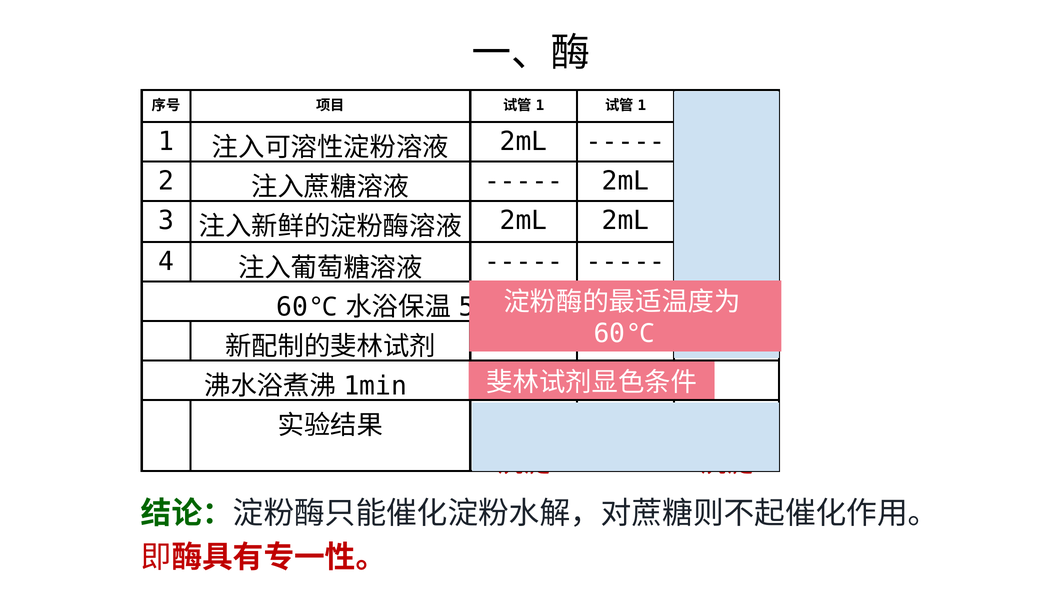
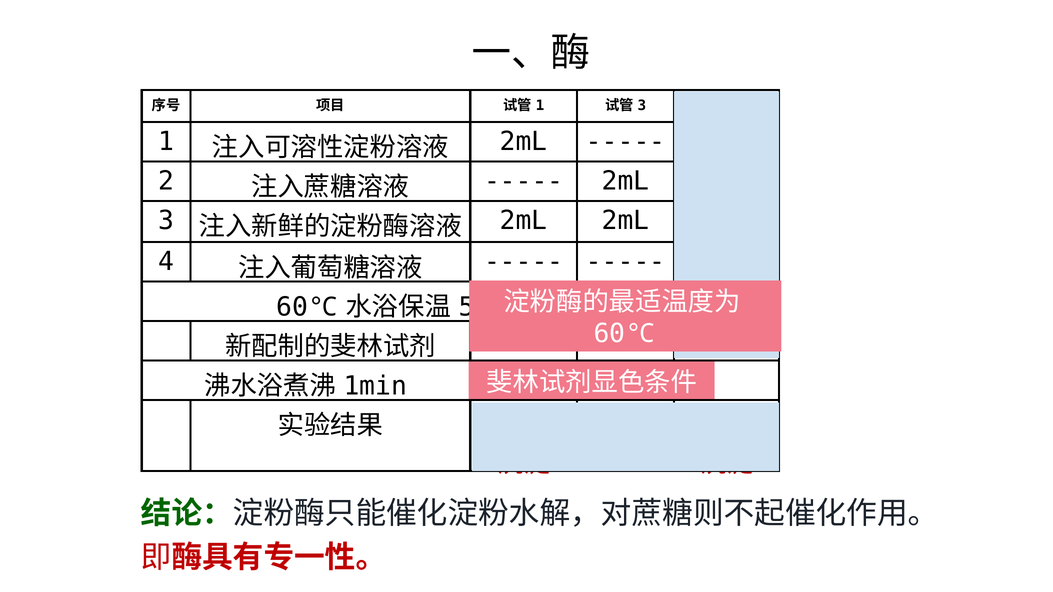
1: 1 -> 3 (642, 106)
